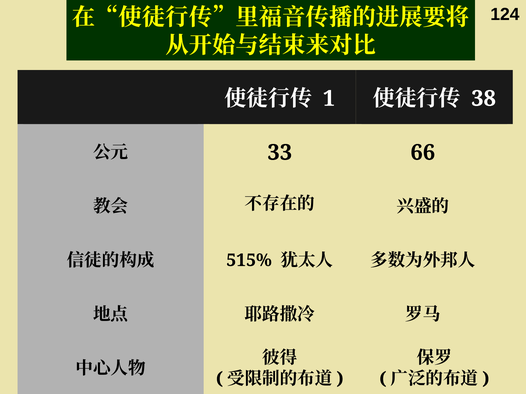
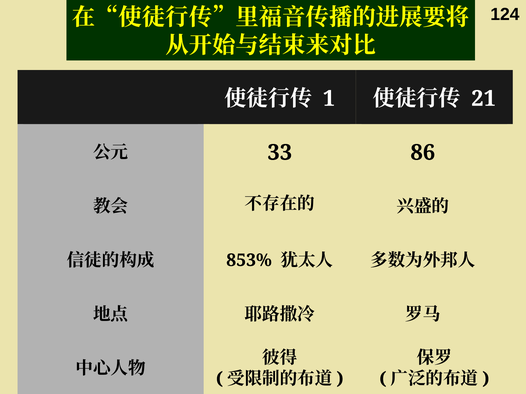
38: 38 -> 21 (484, 99)
66: 66 -> 86 (423, 153)
515%: 515% -> 853% (249, 261)
